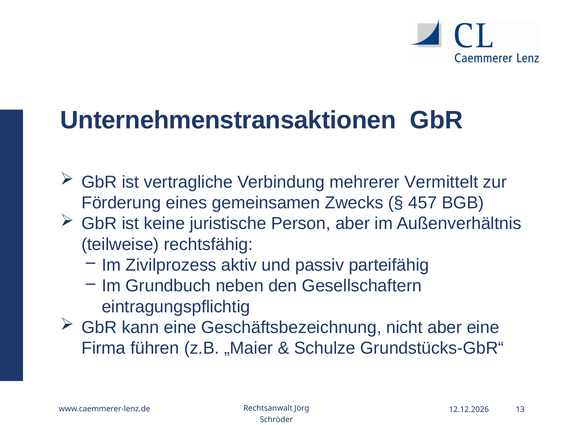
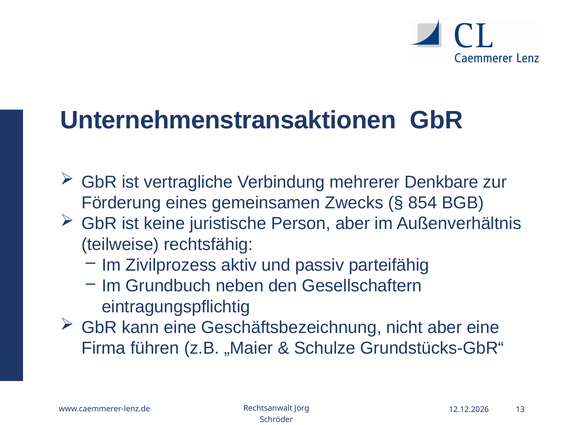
Vermittelt: Vermittelt -> Denkbare (441, 182)
457: 457 -> 854 (423, 203)
